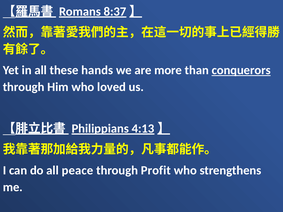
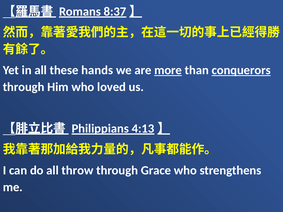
more underline: none -> present (168, 70)
peace: peace -> throw (77, 170)
Profit: Profit -> Grace (156, 170)
